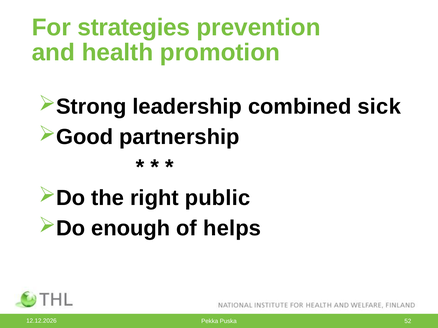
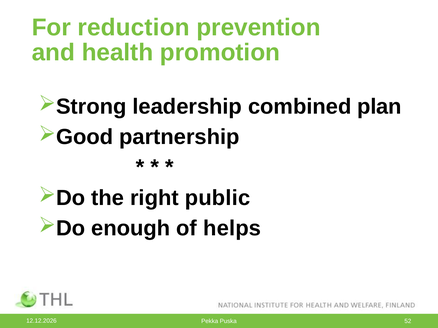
strategies: strategies -> reduction (134, 28)
sick: sick -> plan (379, 107)
